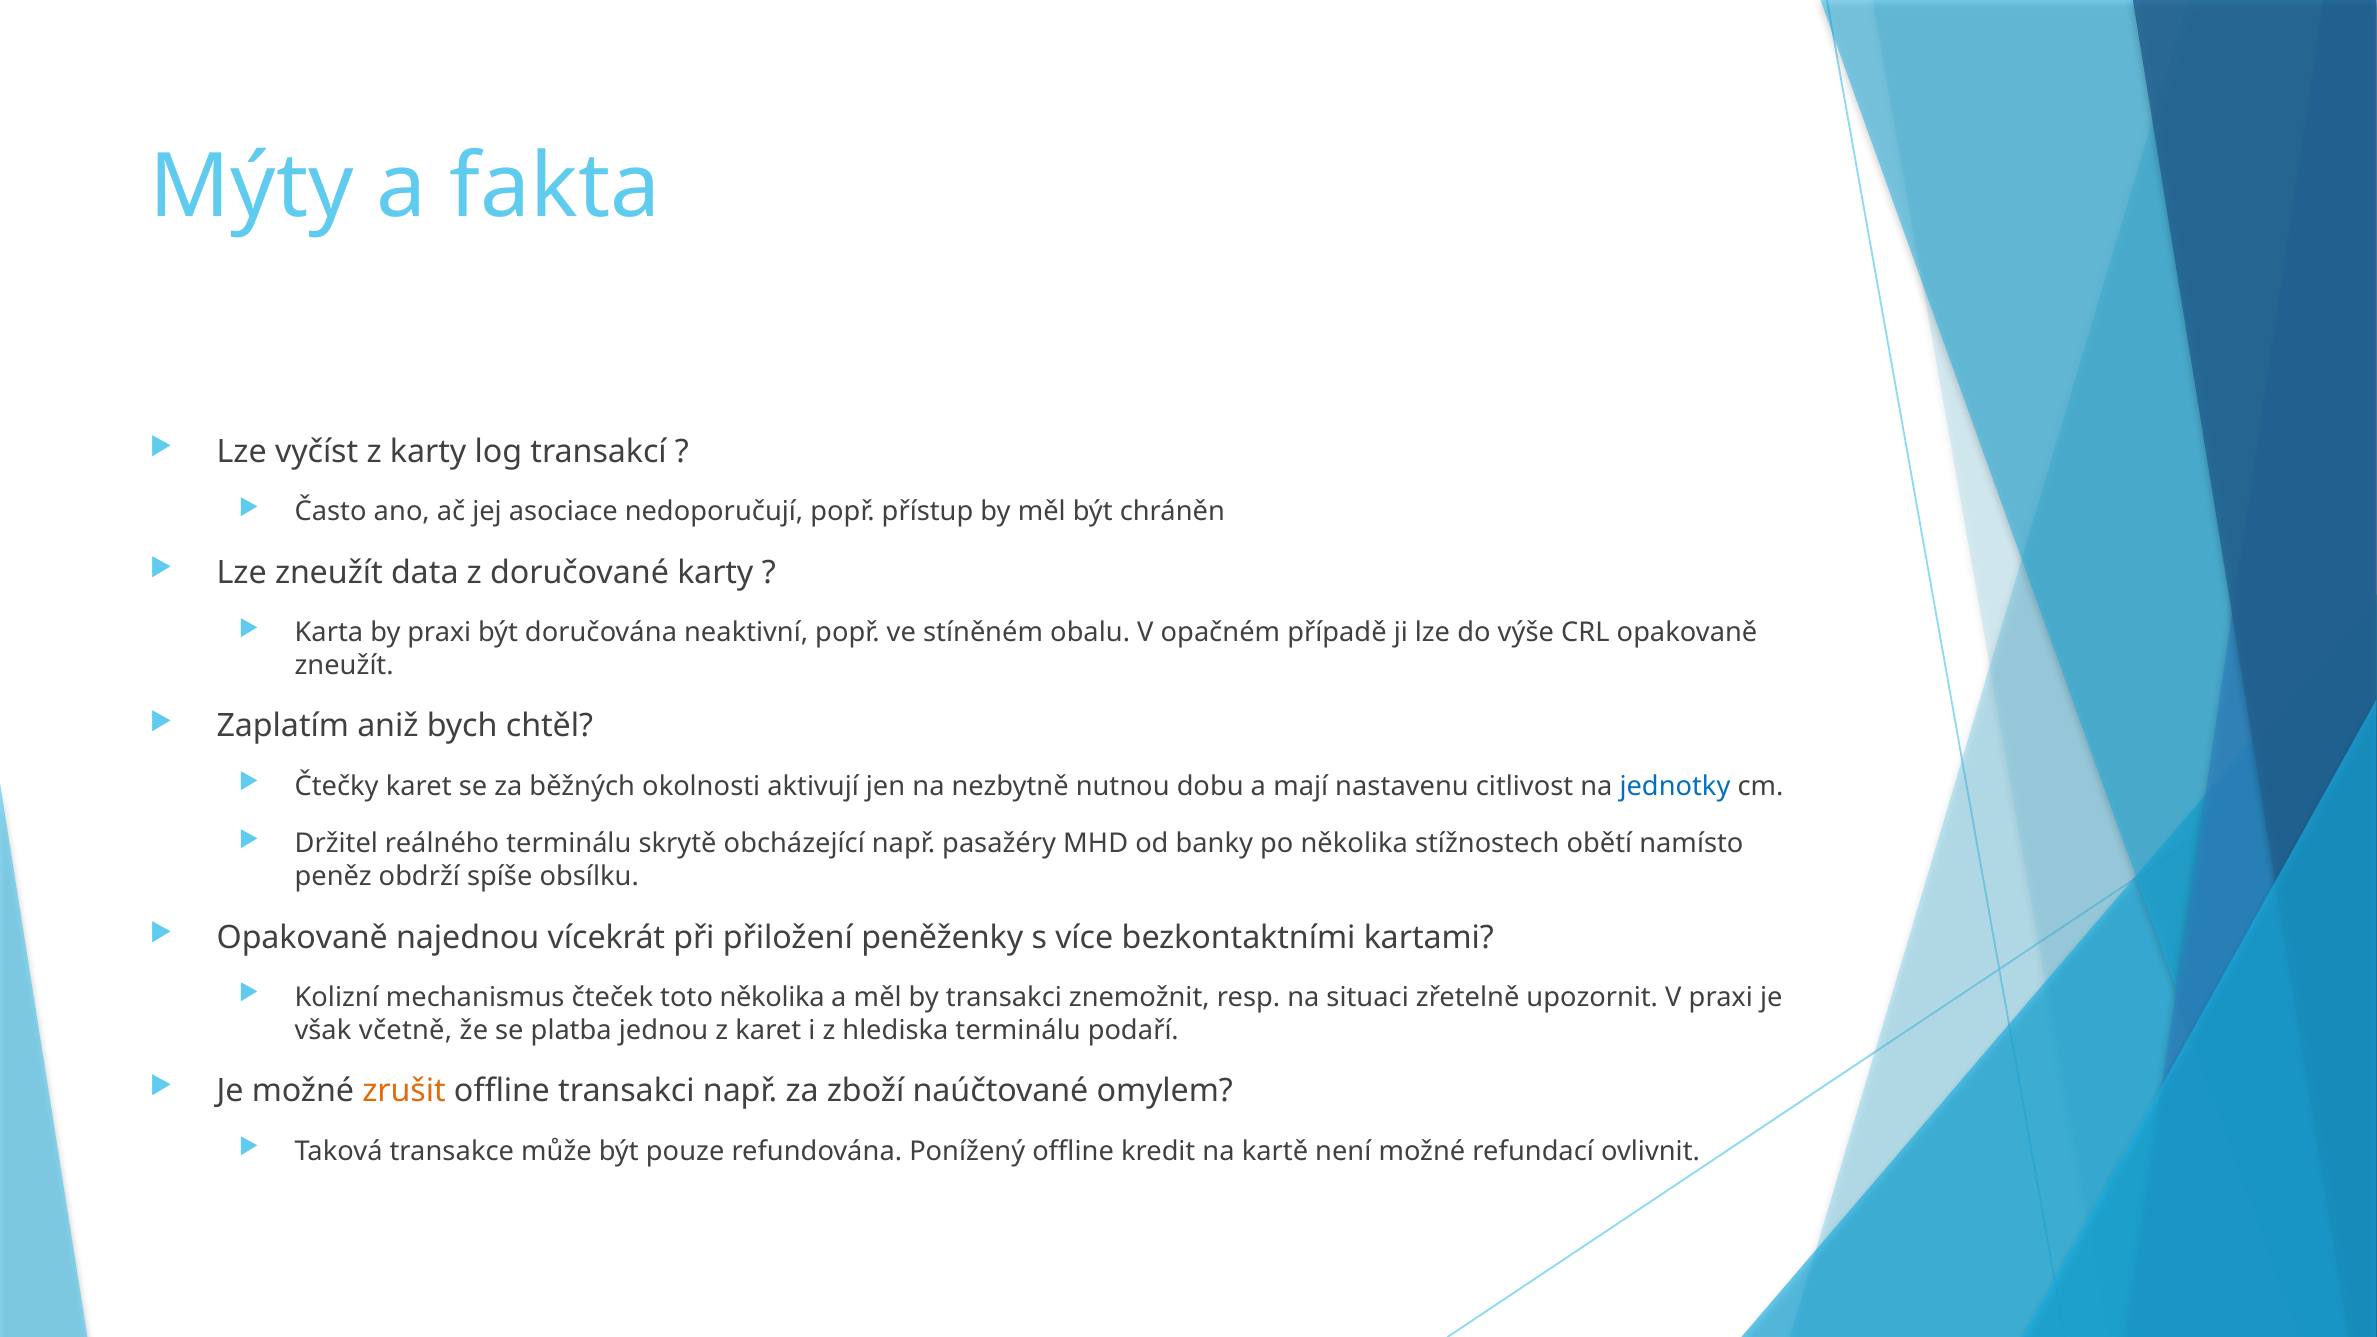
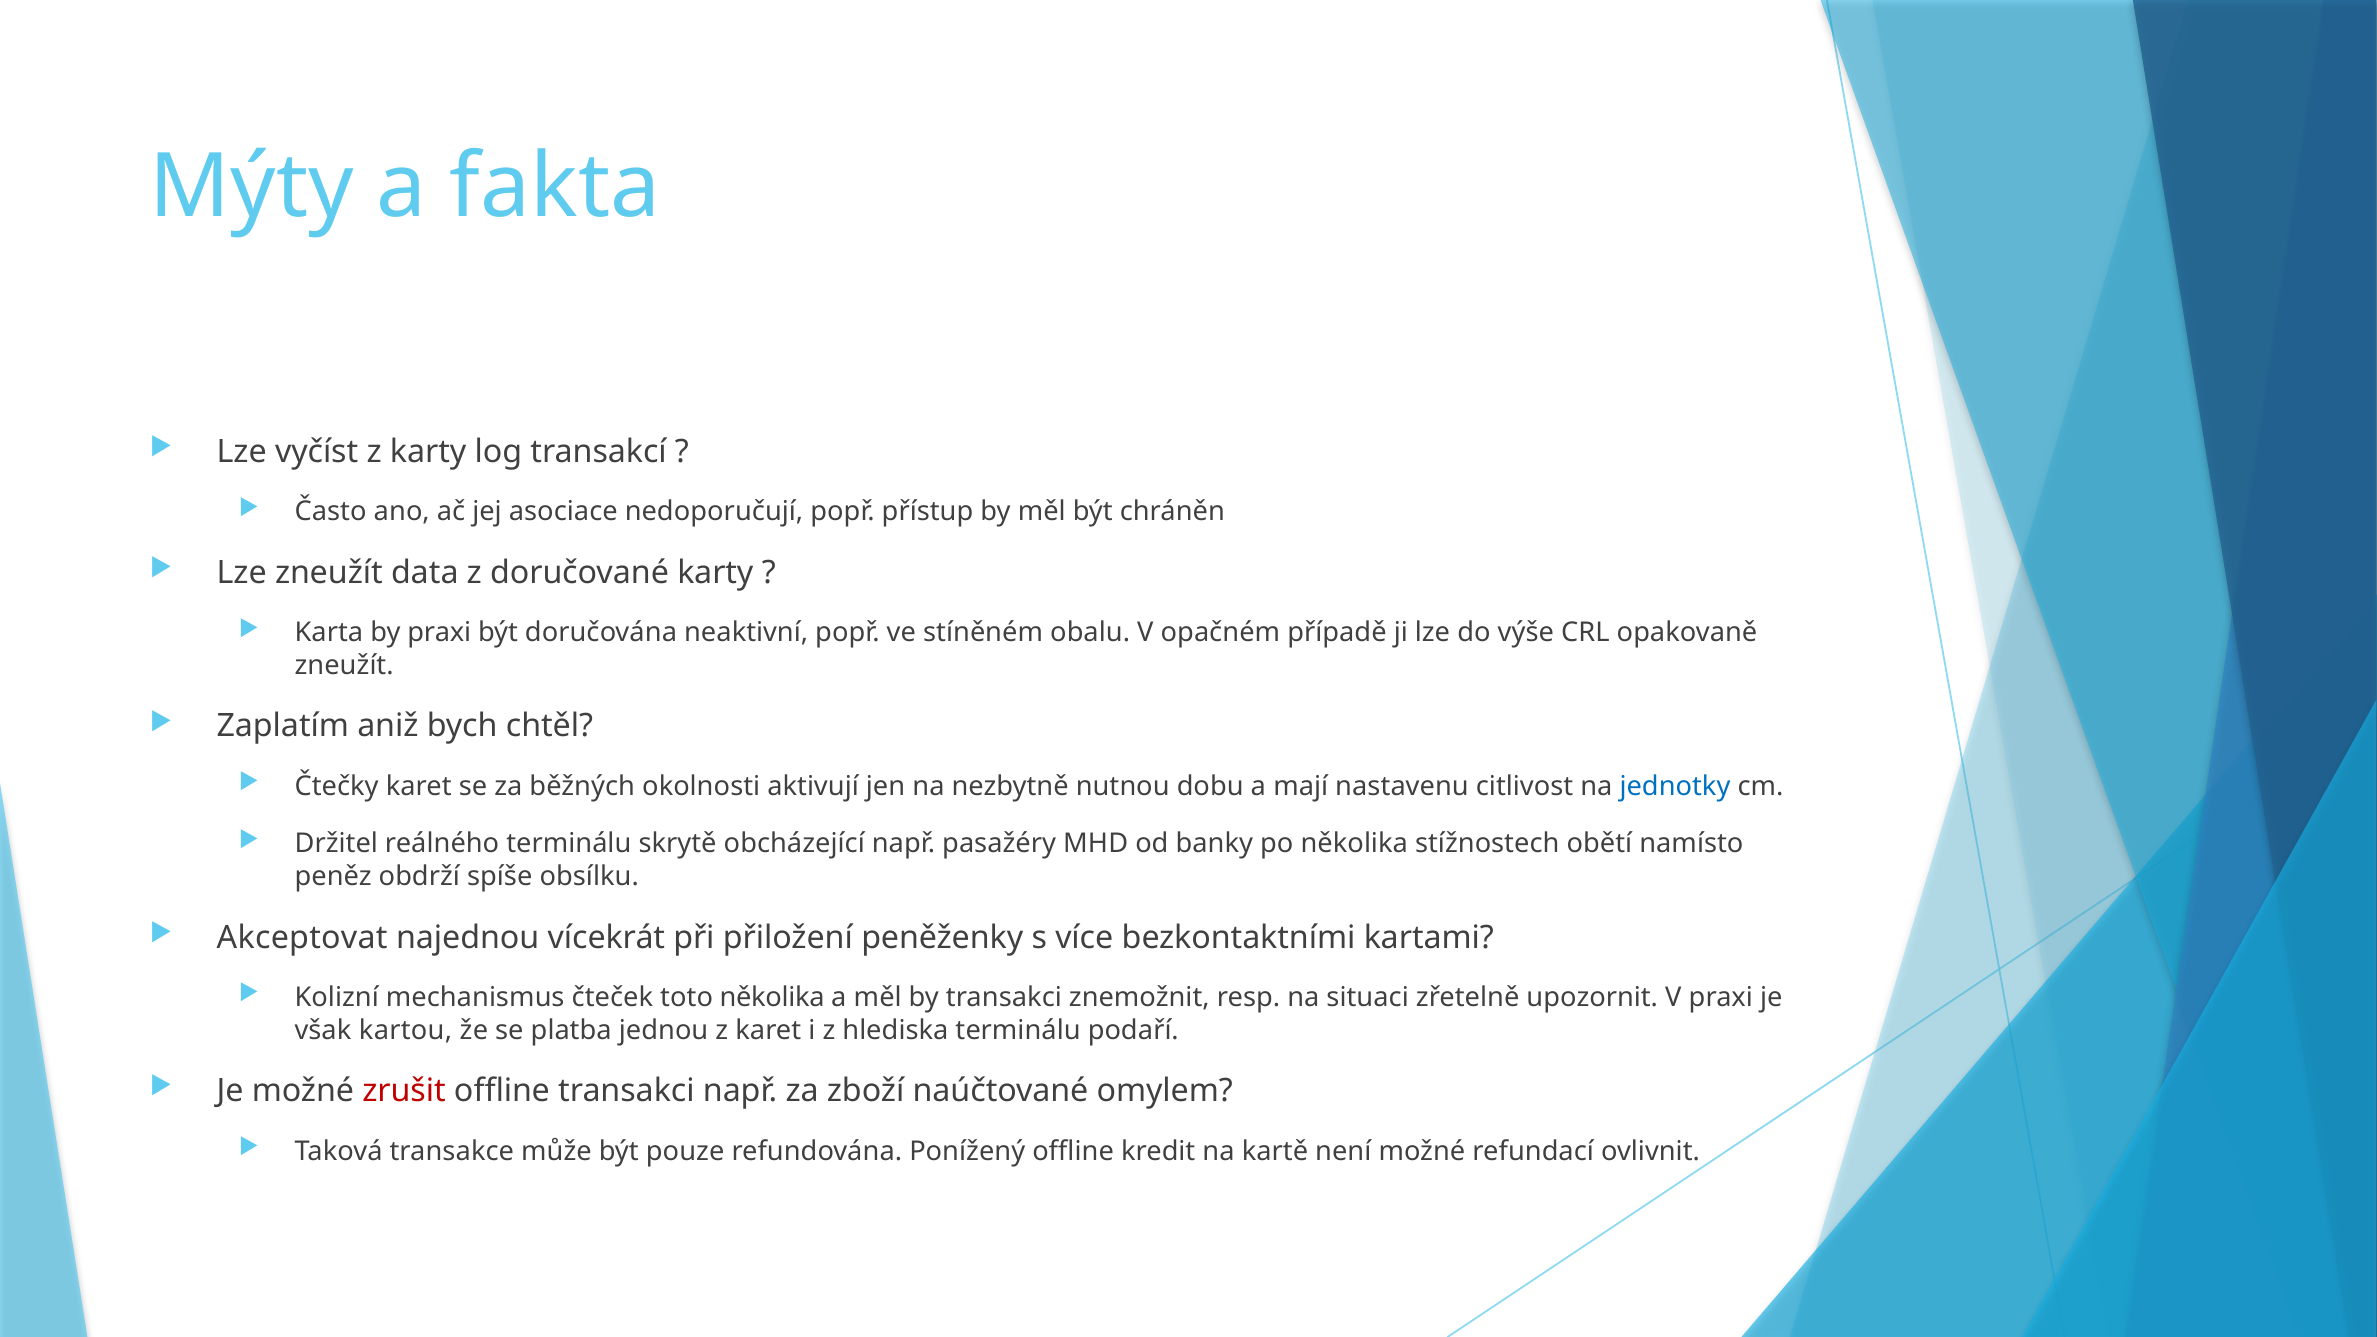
Opakovaně: Opakovaně -> Akceptovat (302, 937)
včetně: včetně -> kartou (406, 1030)
zrušit colour: orange -> red (404, 1091)
